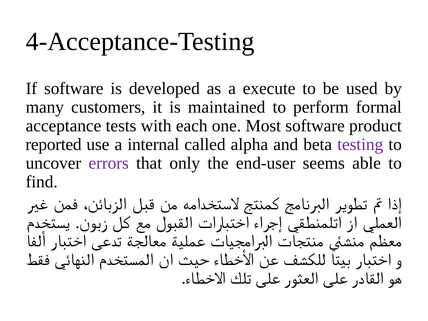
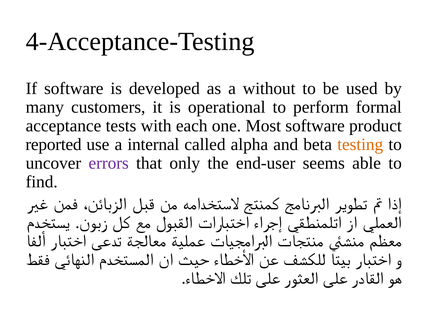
execute: execute -> without (269, 89)
maintained: maintained -> operational (227, 107)
testing colour: purple -> orange (360, 144)
